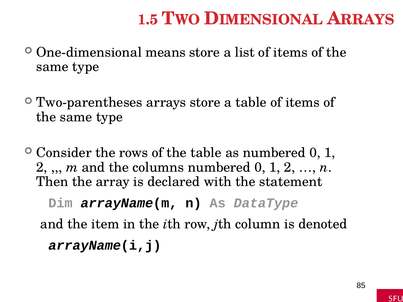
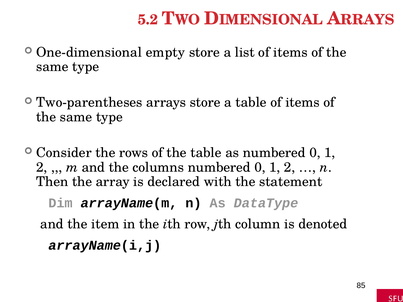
1.5: 1.5 -> 5.2 (148, 20)
means: means -> empty (165, 52)
